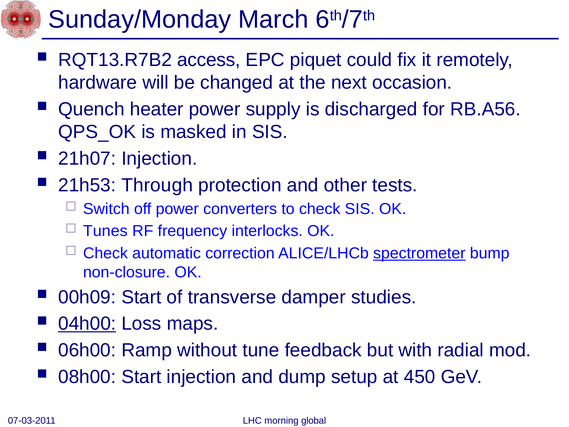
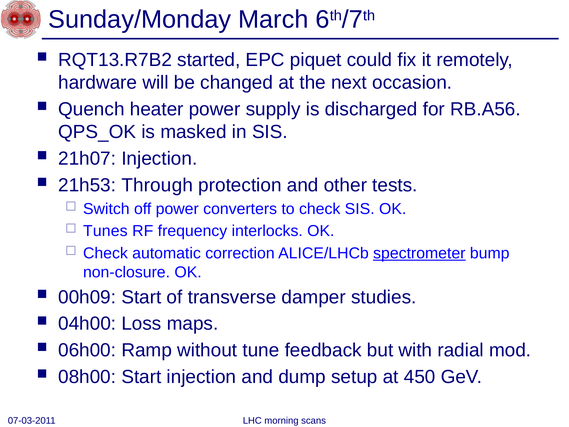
access: access -> started (209, 60)
04h00 underline: present -> none (87, 323)
global: global -> scans (314, 421)
